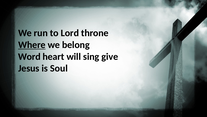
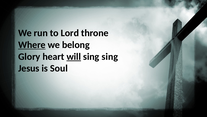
Word: Word -> Glory (29, 56)
will underline: none -> present (74, 56)
sing give: give -> sing (110, 56)
